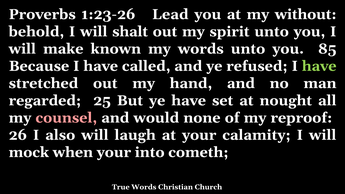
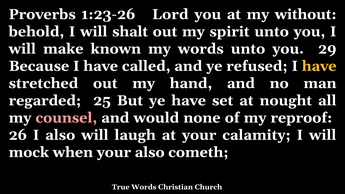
Lead: Lead -> Lord (170, 14)
85: 85 -> 29 (327, 49)
have colour: light green -> yellow (319, 66)
your into: into -> also (150, 152)
